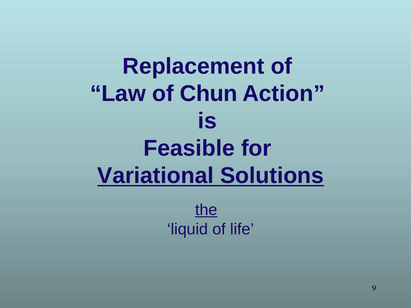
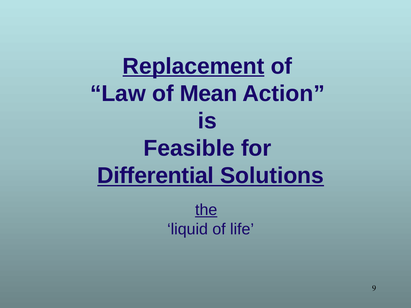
Replacement underline: none -> present (194, 66)
Chun: Chun -> Mean (209, 94)
Variational: Variational -> Differential (156, 176)
